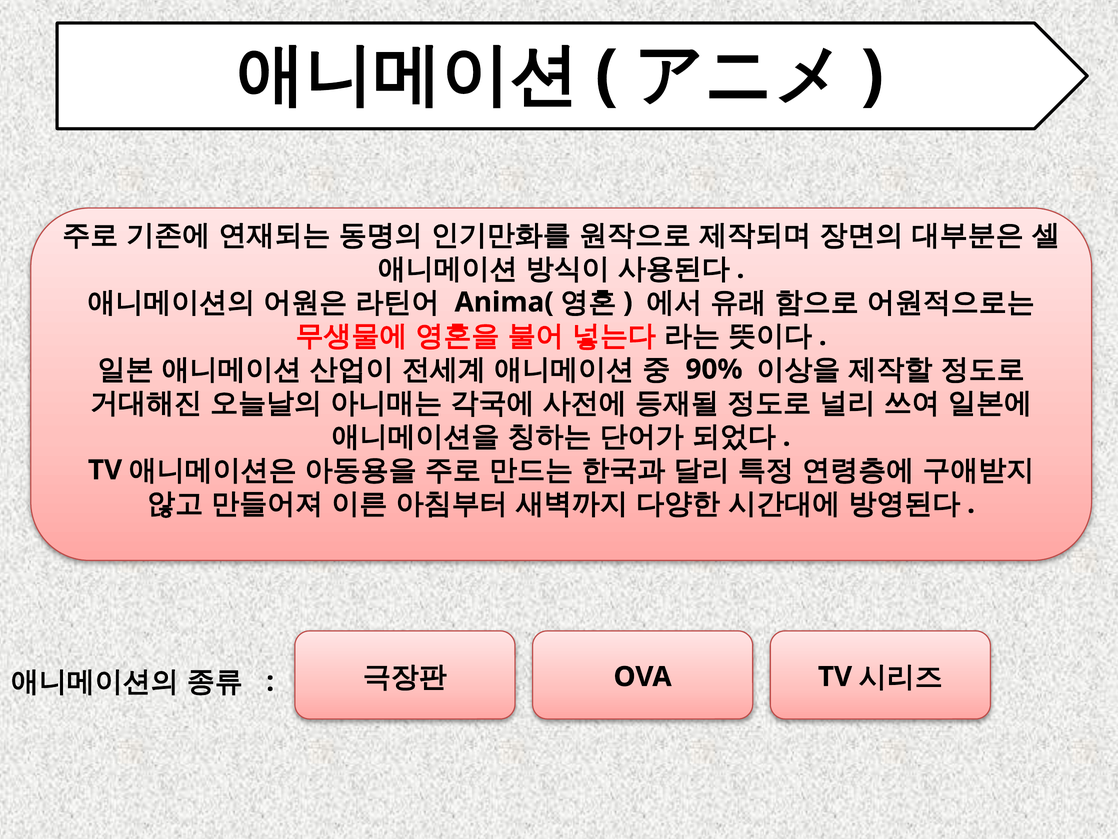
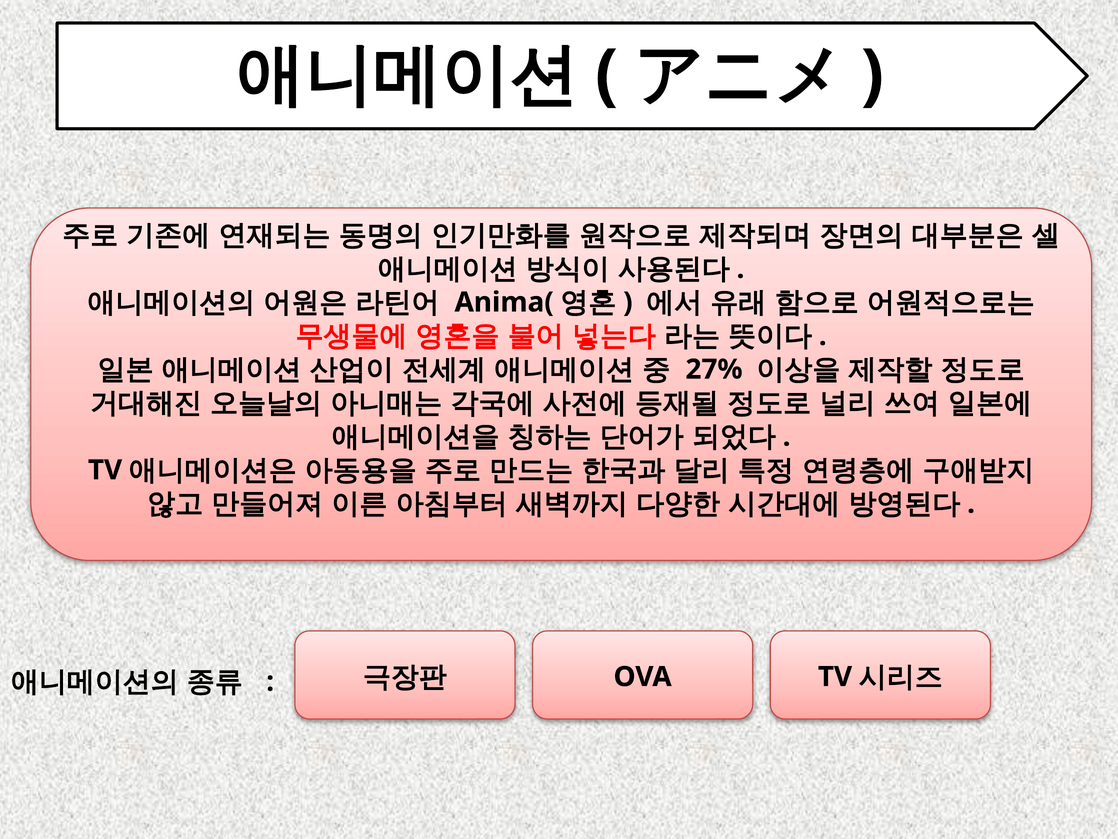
90%: 90% -> 27% (714, 369)
